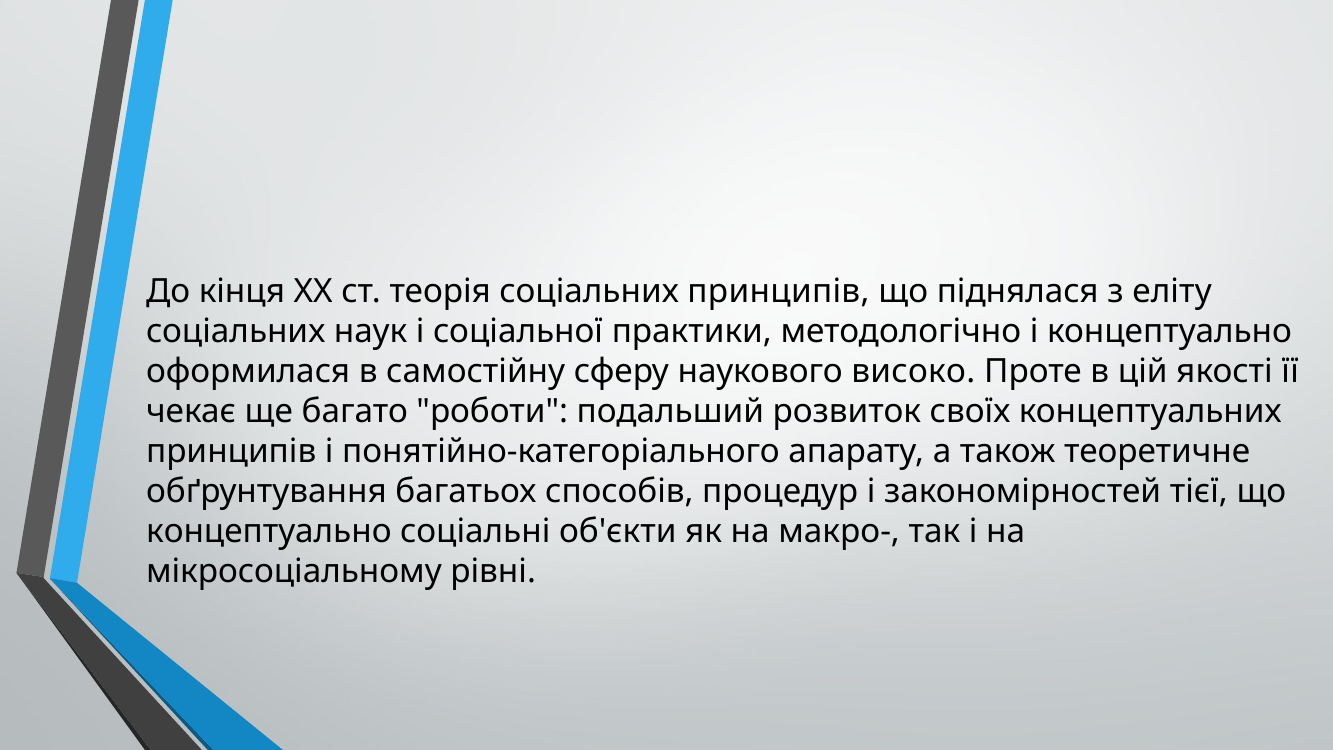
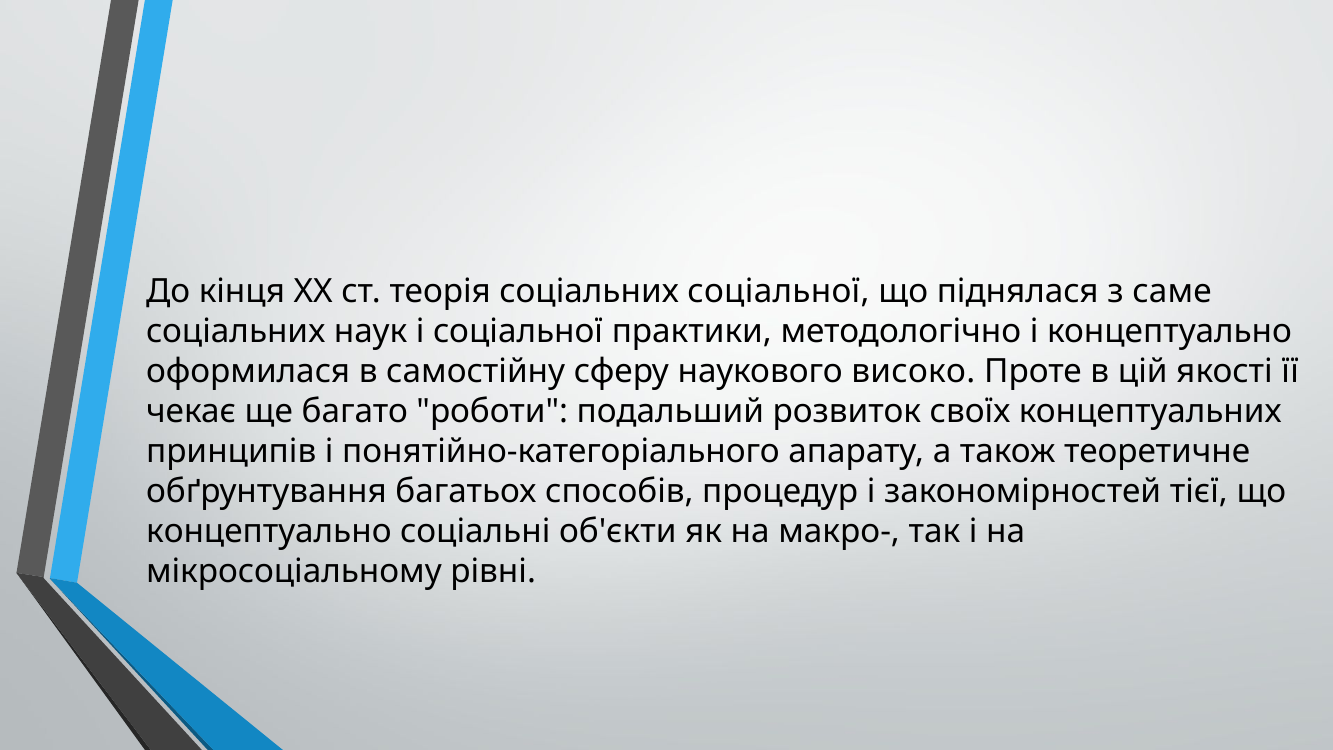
соціальних принципів: принципів -> соціальної (778, 291)
еліту: еліту -> саме (1172, 291)
